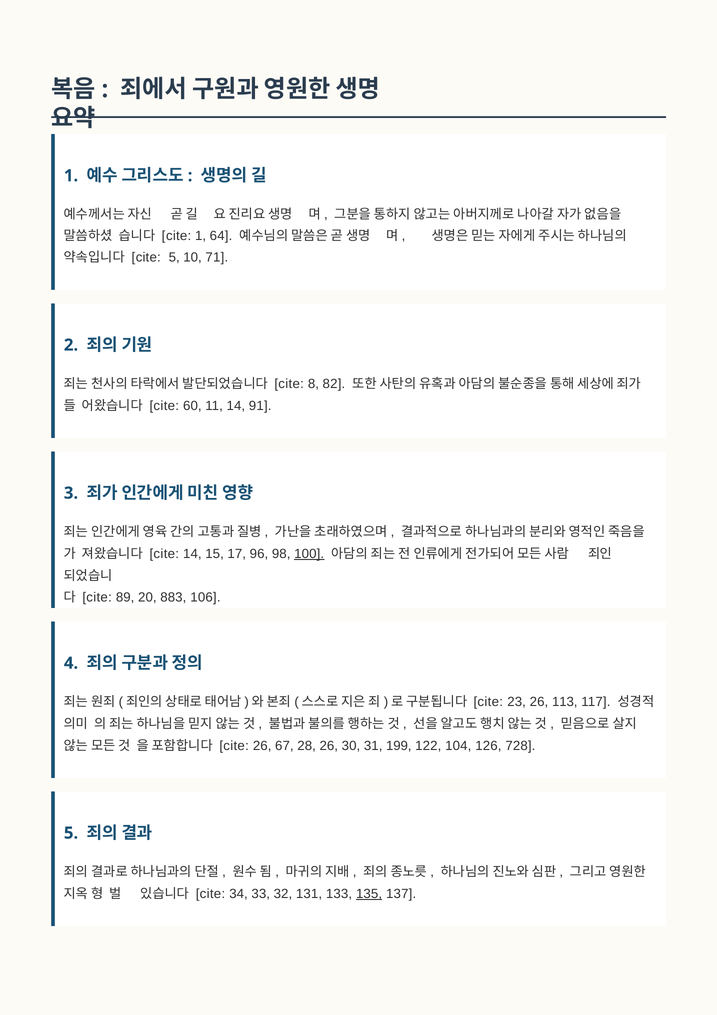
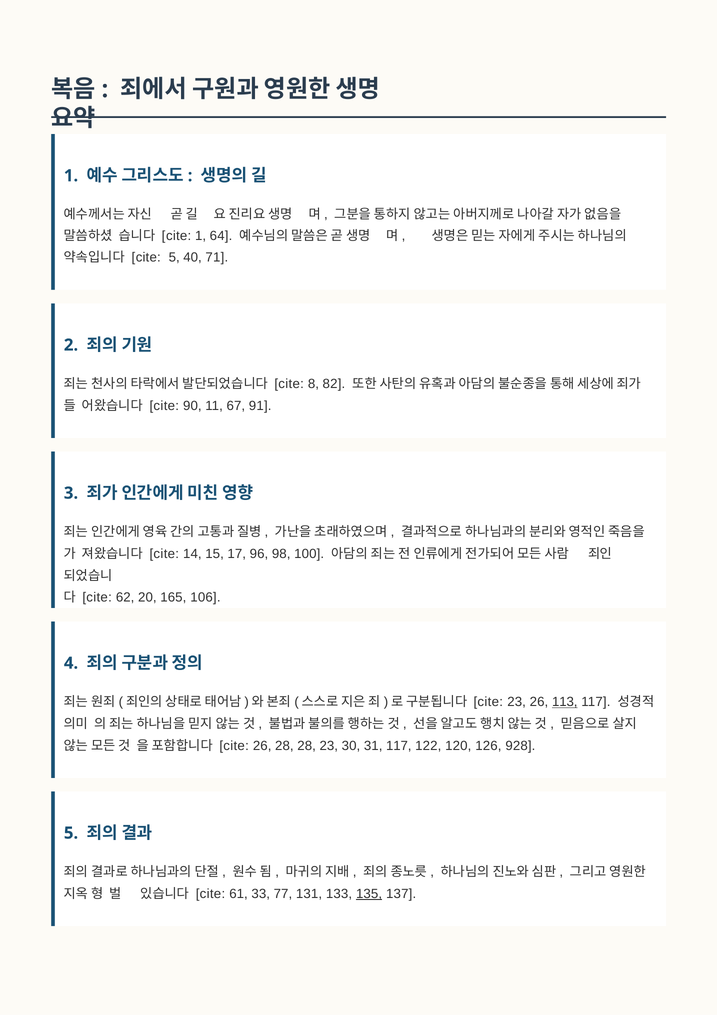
10: 10 -> 40 (193, 257)
60: 60 -> 90 (192, 406)
11 14: 14 -> 67 (236, 406)
100 underline: present -> none (309, 554)
89: 89 -> 62 (125, 597)
883: 883 -> 165 (173, 597)
113 underline: none -> present (565, 702)
26 67: 67 -> 28 (284, 745)
28 26: 26 -> 23 (329, 745)
31 199: 199 -> 117 (399, 745)
104: 104 -> 120 (458, 745)
728: 728 -> 928 (520, 745)
34: 34 -> 61 (239, 893)
32: 32 -> 77 (283, 893)
